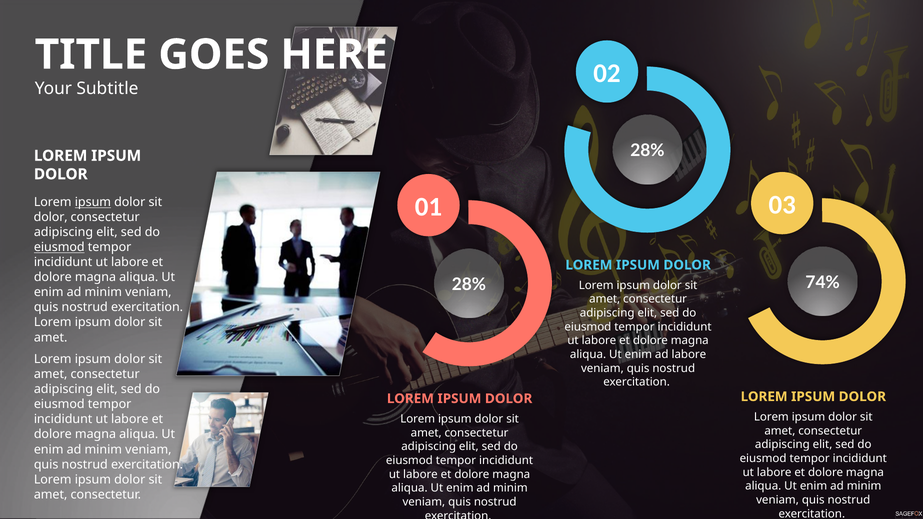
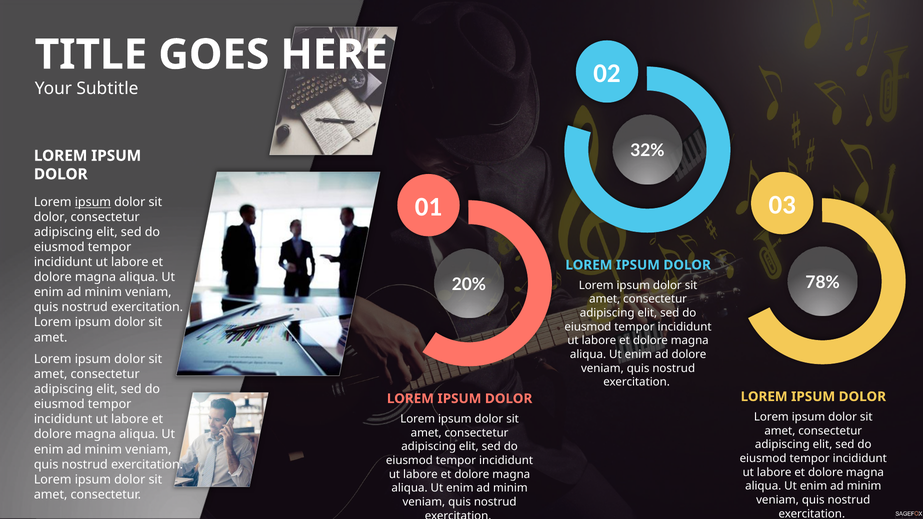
28%: 28% -> 32% (647, 151)
eiusmod underline: present -> none (59, 247)
74%: 74% -> 78% (823, 283)
28%: 28% -> 20% (469, 285)
ad labore: labore -> dolore (689, 355)
